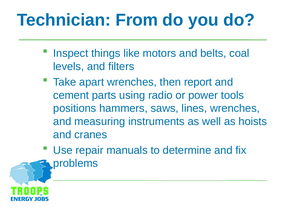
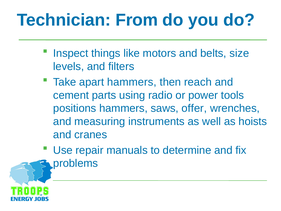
coal: coal -> size (239, 53)
apart wrenches: wrenches -> hammers (132, 82)
report: report -> reach (198, 82)
lines: lines -> offer (194, 108)
